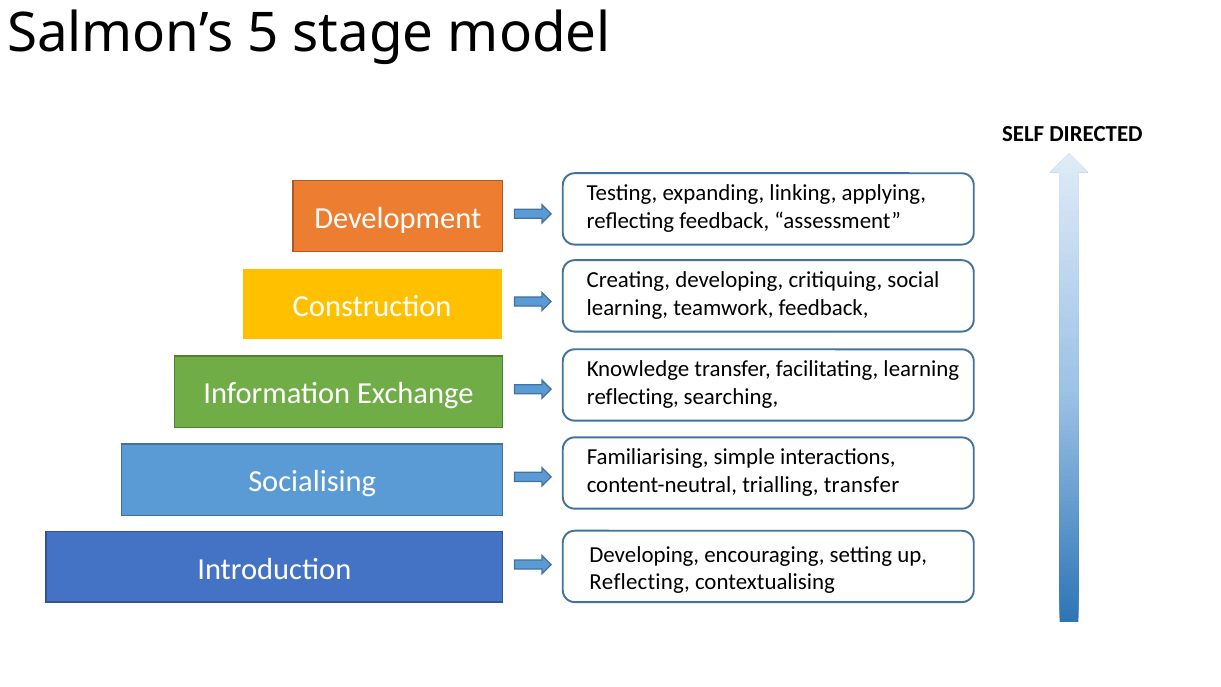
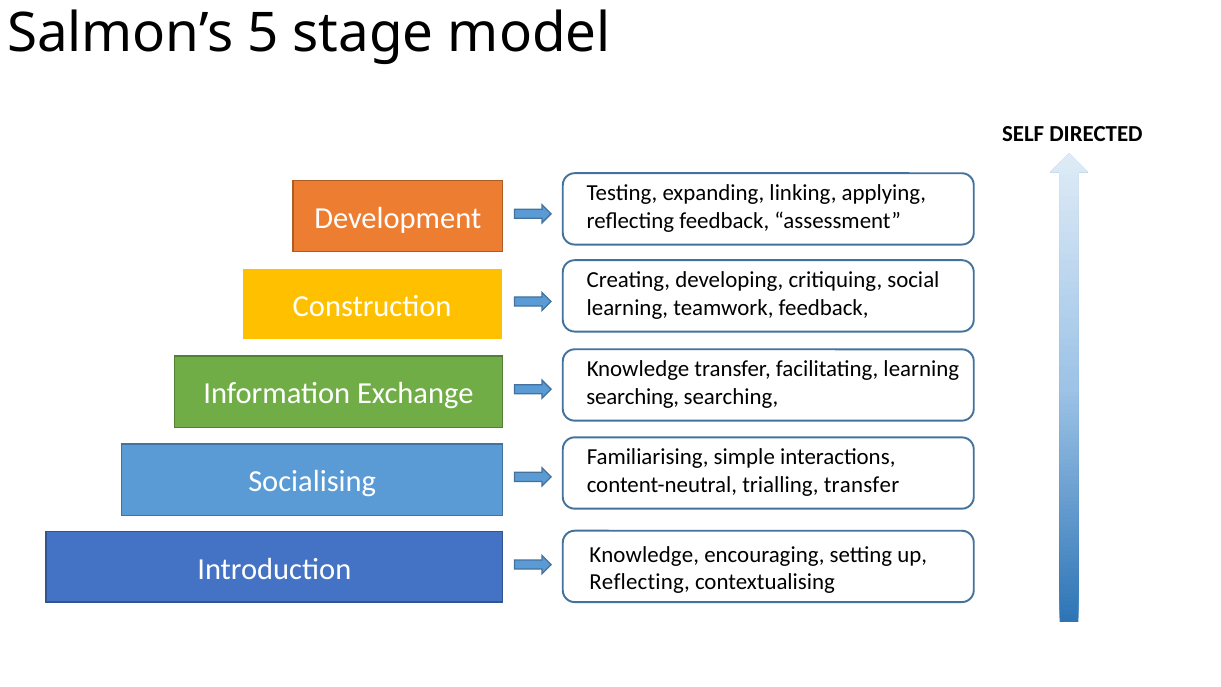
reflecting: reflecting -> searching (633, 396)
Developing: Developing -> Knowledge (644, 555)
